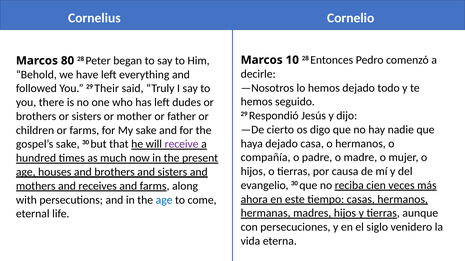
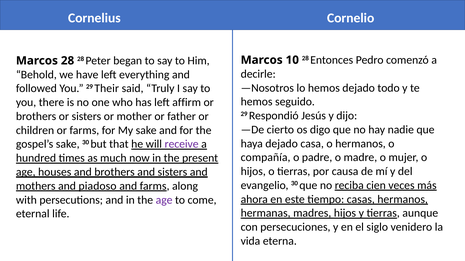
Marcos 80: 80 -> 28 (68, 61)
dudes: dudes -> affirm (187, 103)
receives: receives -> piadoso (98, 186)
age colour: blue -> purple (164, 200)
